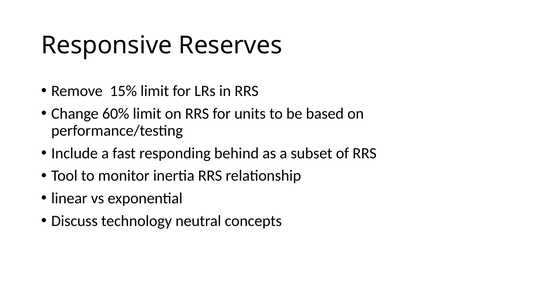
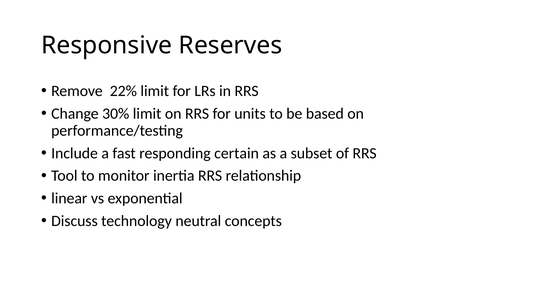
15%: 15% -> 22% (123, 91)
60%: 60% -> 30% (116, 114)
behind: behind -> certain (237, 153)
